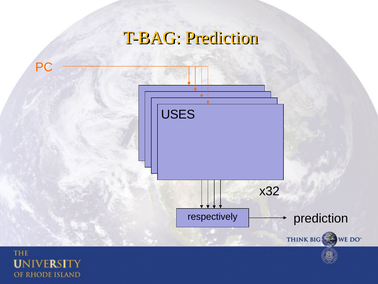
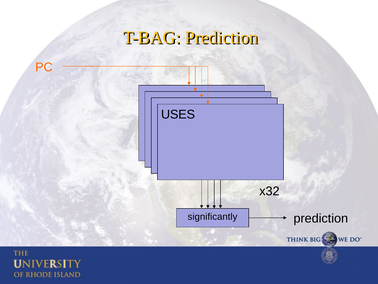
respectively: respectively -> significantly (213, 216)
